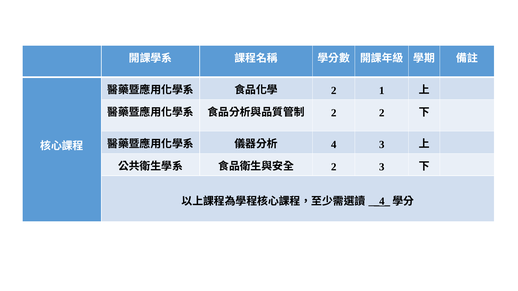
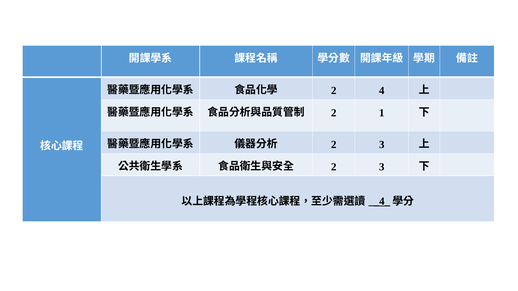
1: 1 -> 4 (382, 91)
2 2: 2 -> 1 (382, 113)
4: 4 -> 2 (334, 145)
